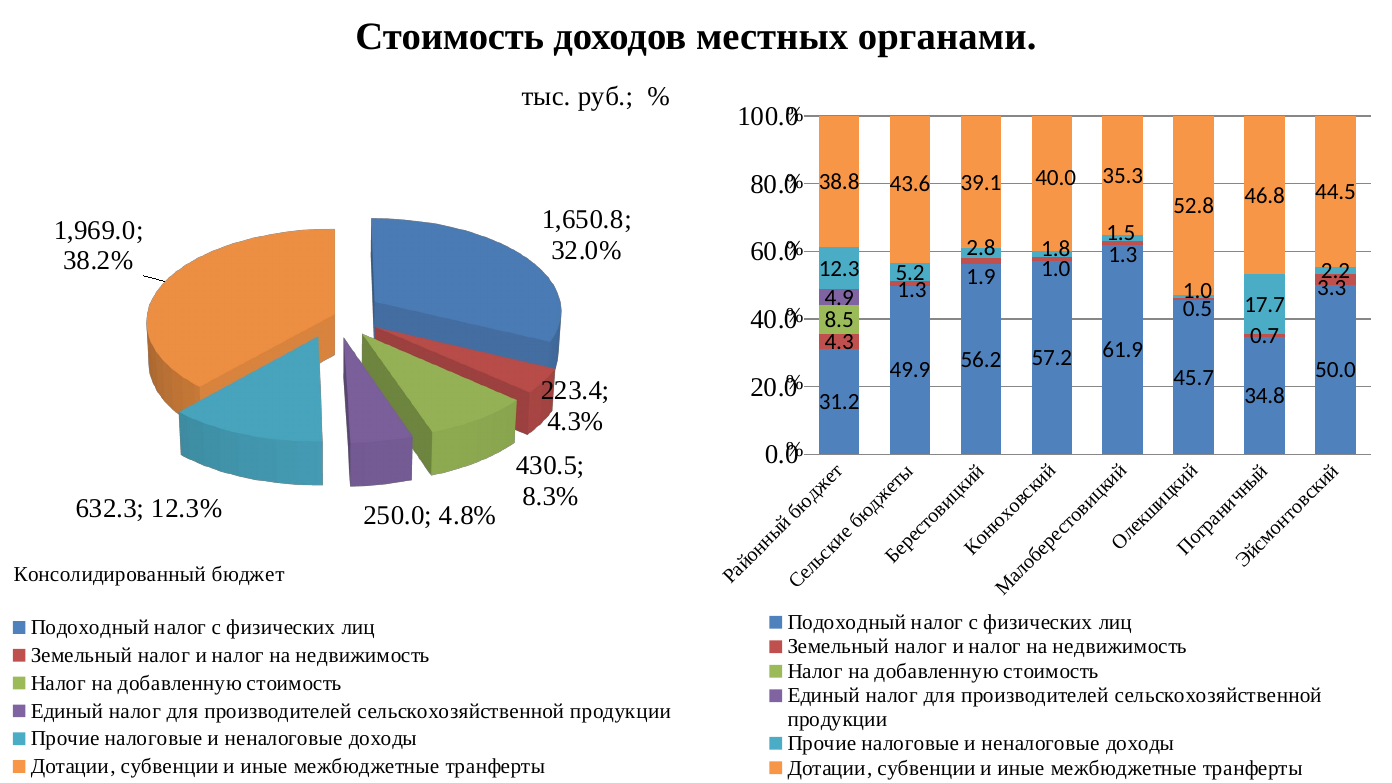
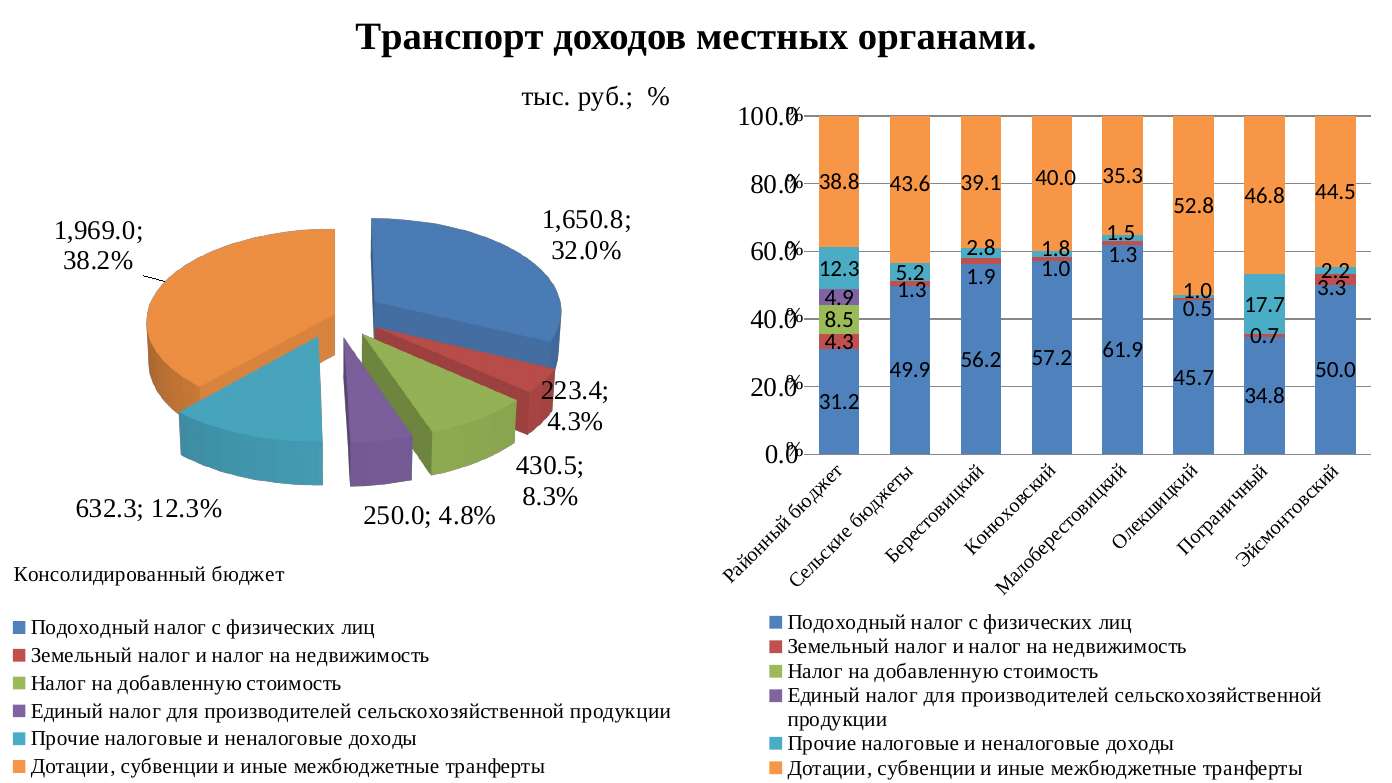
Стоимость: Стоимость -> Транспорт (449, 37)
